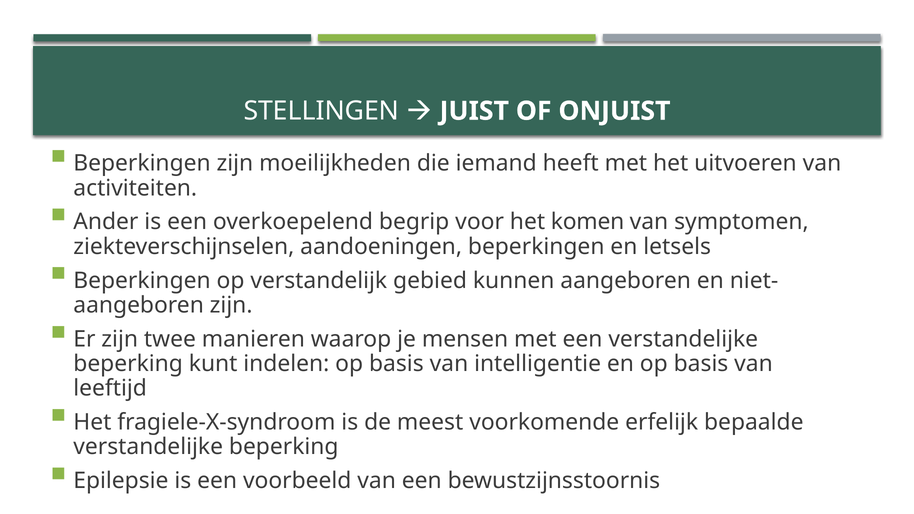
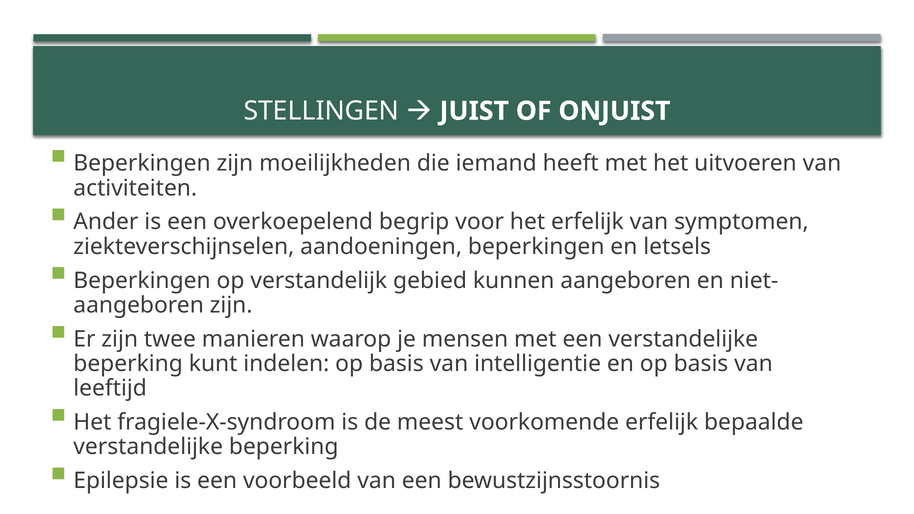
het komen: komen -> erfelijk (587, 222)
